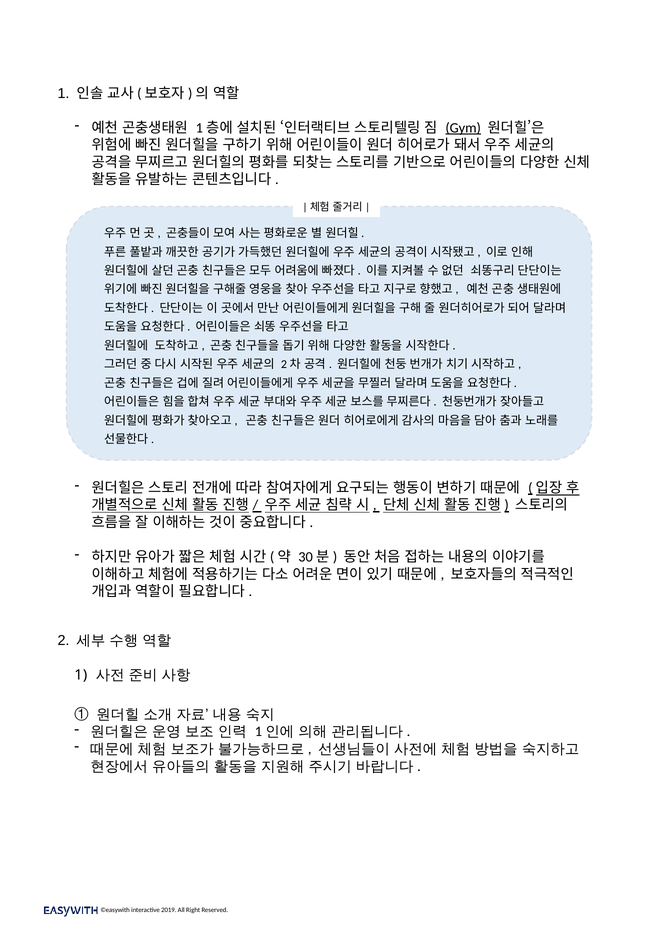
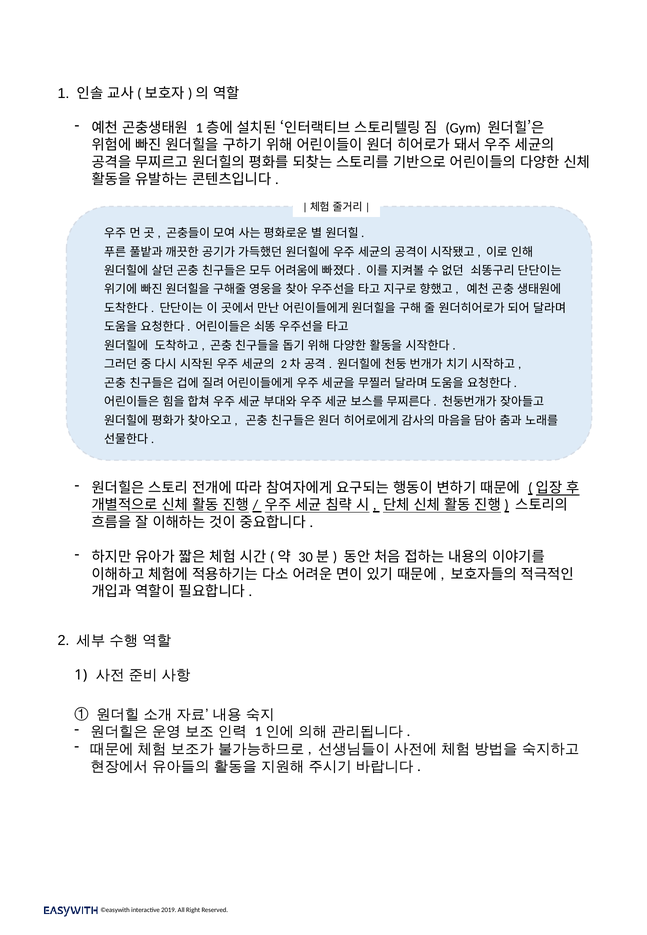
Gym underline: present -> none (463, 128)
